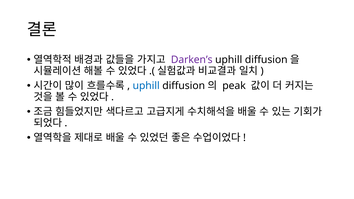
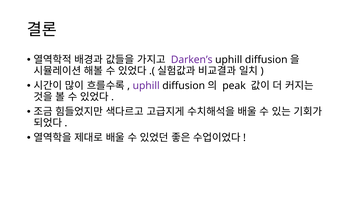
uphill colour: blue -> purple (146, 86)
